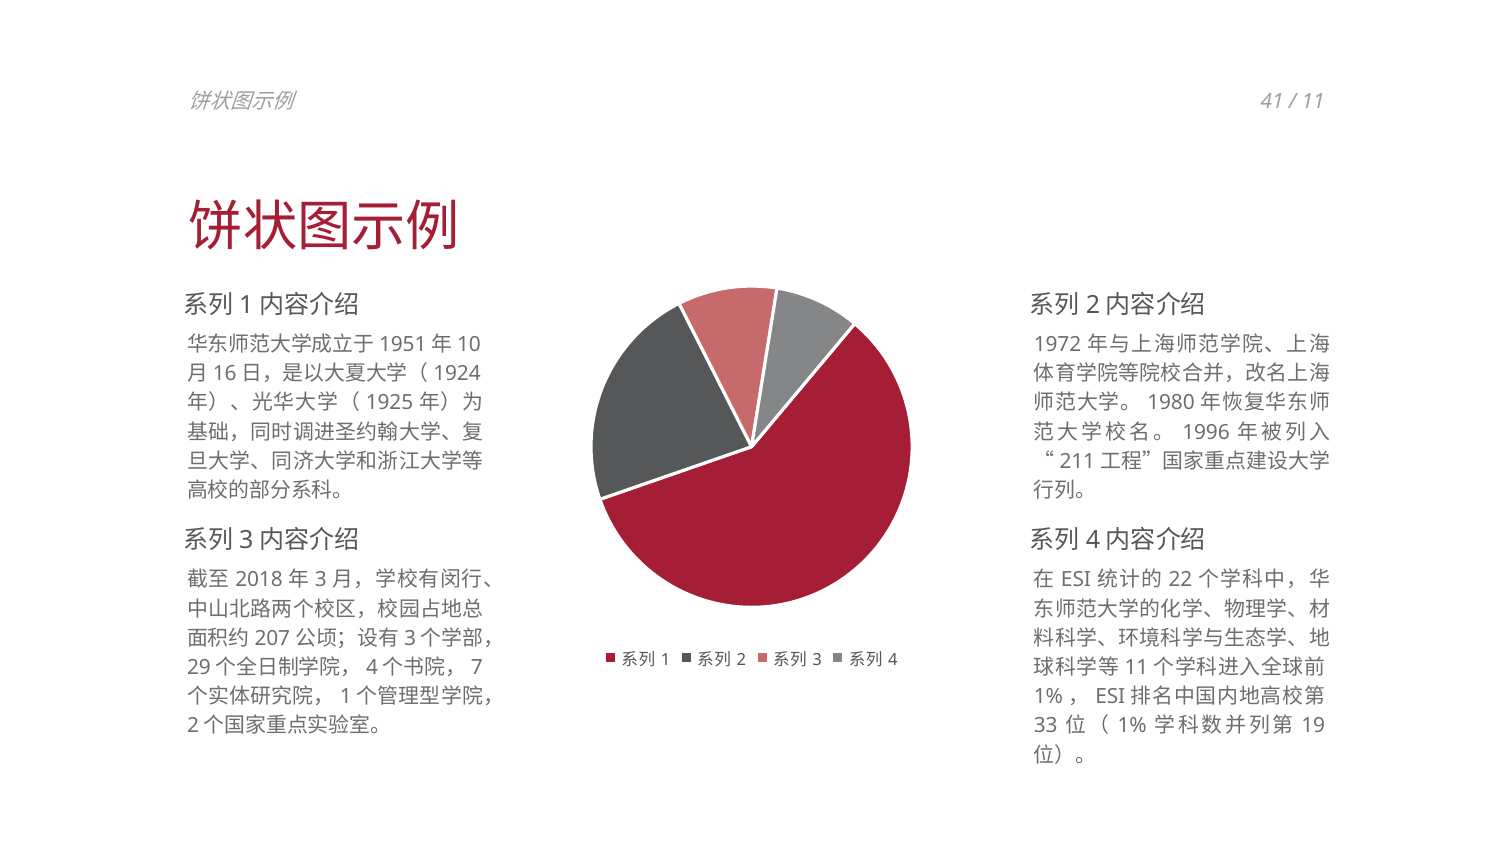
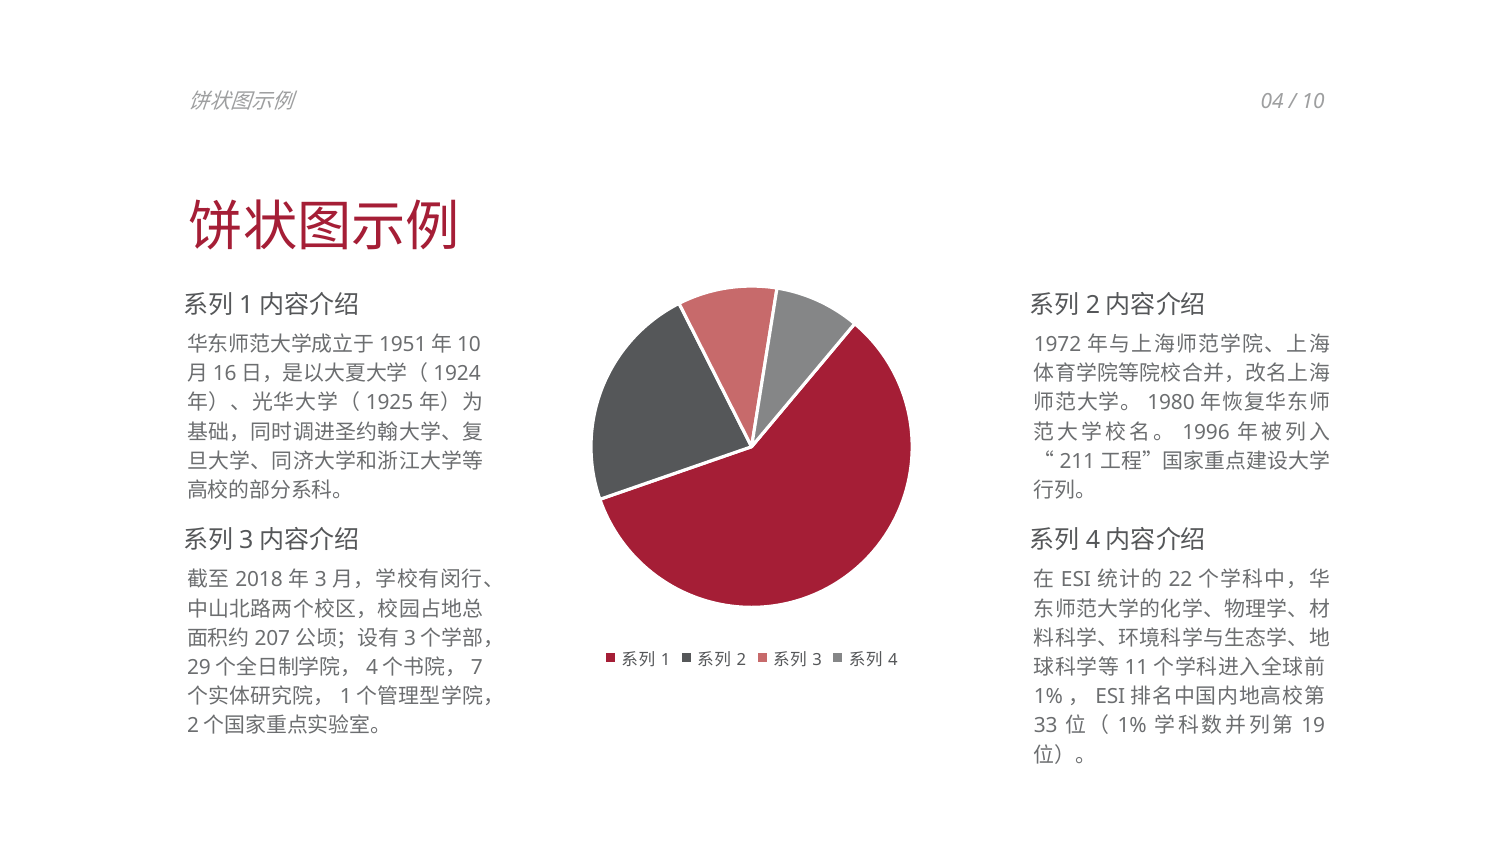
41: 41 -> 04 (1272, 102)
11: 11 -> 10 (1313, 102)
